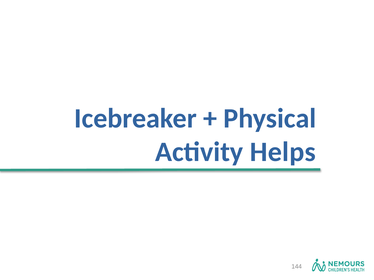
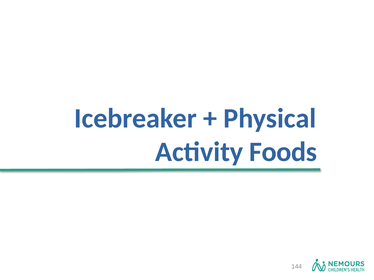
Helps: Helps -> Foods (283, 152)
